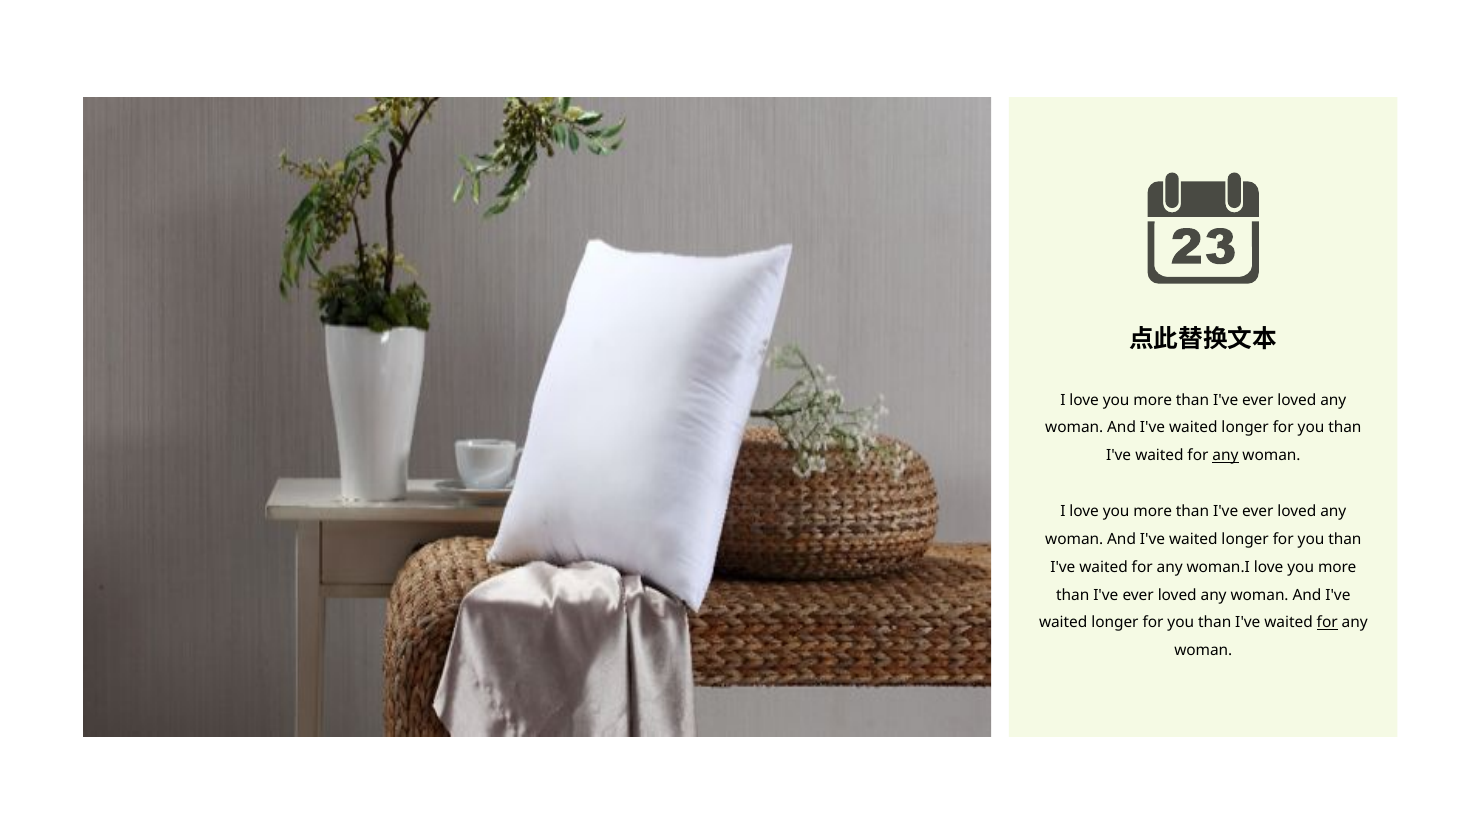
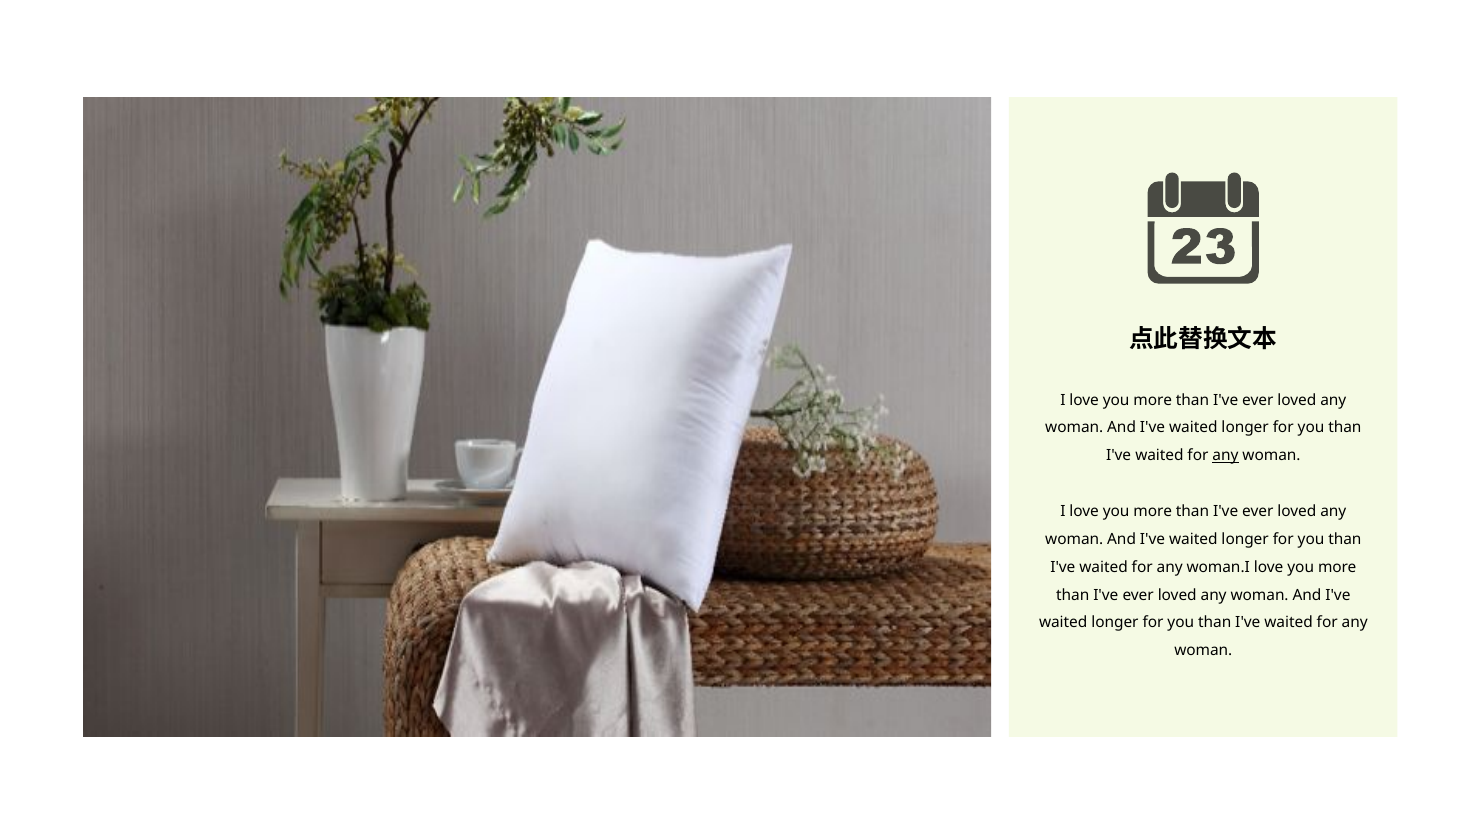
for underline: present -> none (1327, 623)
